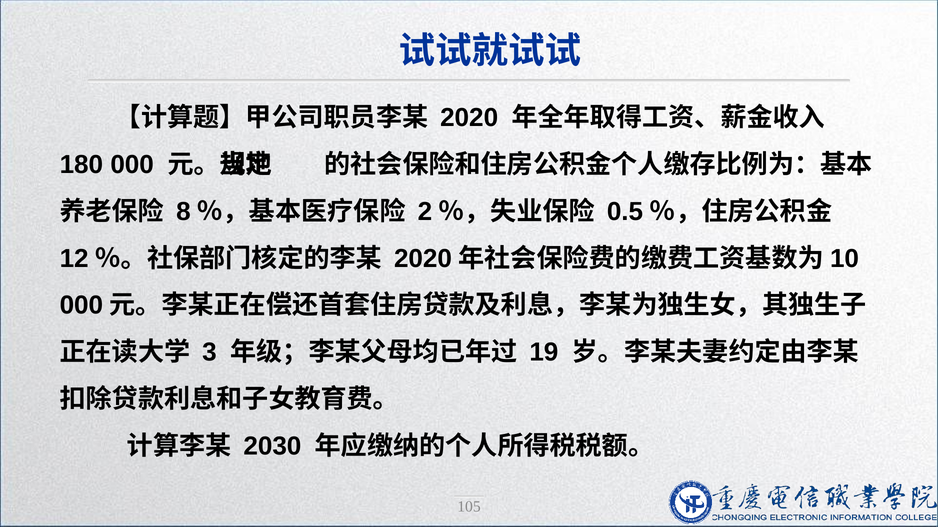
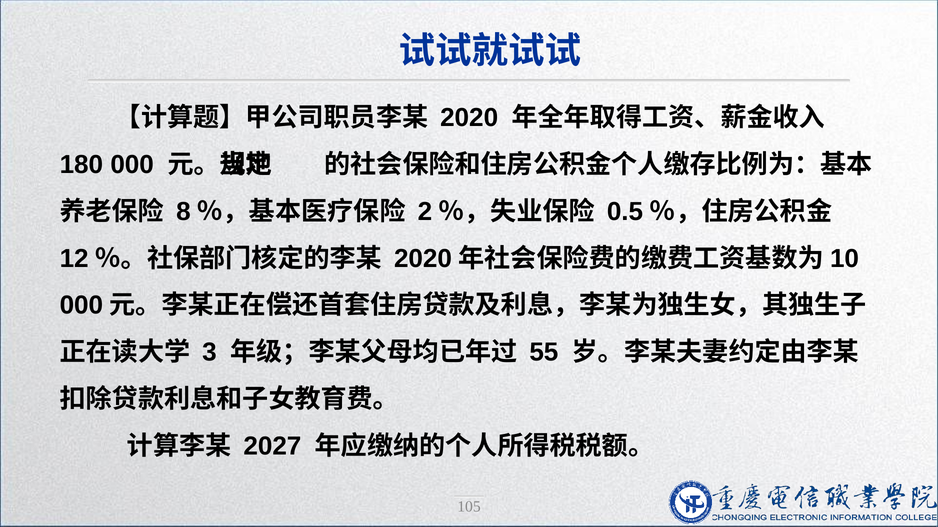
19: 19 -> 55 (544, 353)
2030: 2030 -> 2027 (272, 447)
